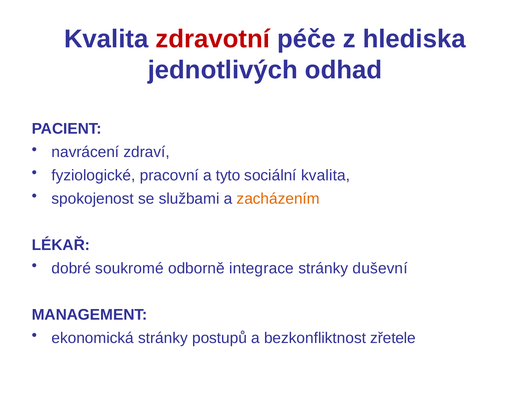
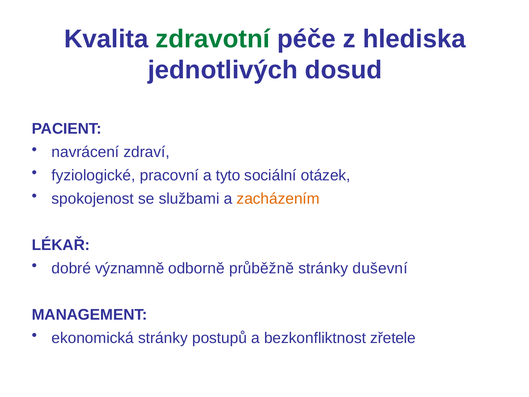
zdravotní colour: red -> green (213, 39)
odhad: odhad -> dosud (344, 70)
sociální kvalita: kvalita -> otázek (326, 175)
soukromé: soukromé -> významně (130, 268)
integrace: integrace -> průběžně (262, 268)
